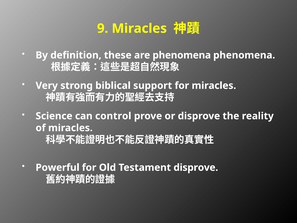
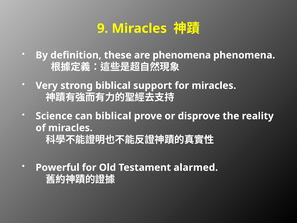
can control: control -> biblical (113, 116)
Testament disprove: disprove -> alarmed (196, 167)
